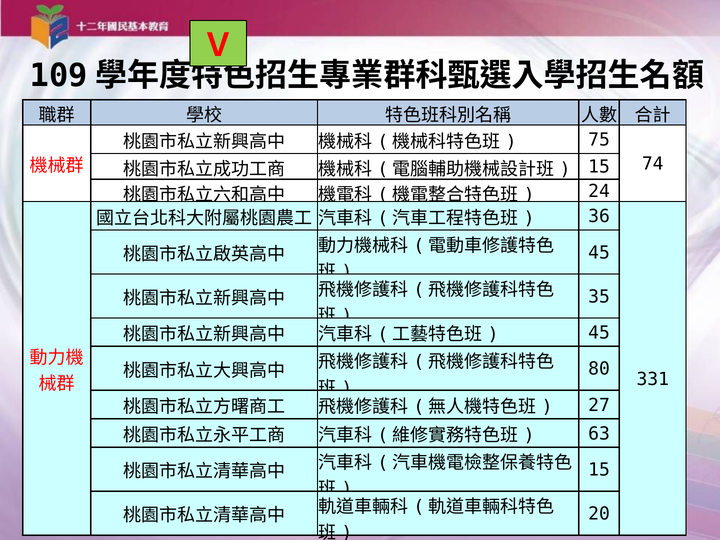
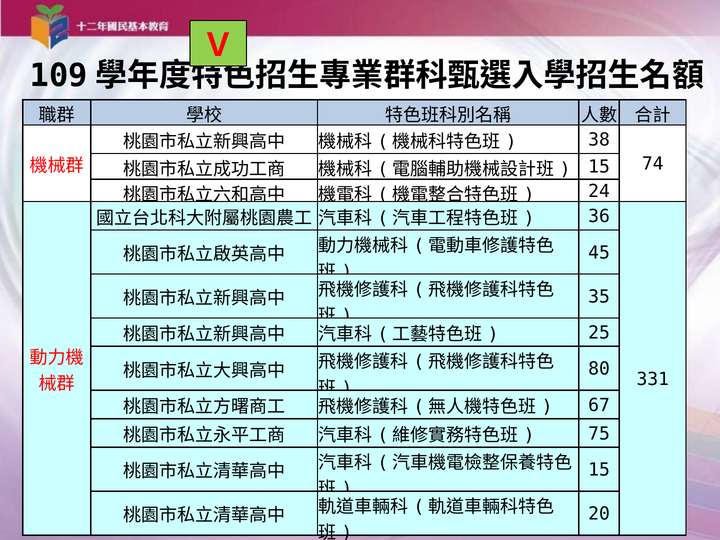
75: 75 -> 38 (599, 140)
45: 45 -> 25 (599, 333)
27: 27 -> 67 (599, 405)
63: 63 -> 75 (599, 434)
